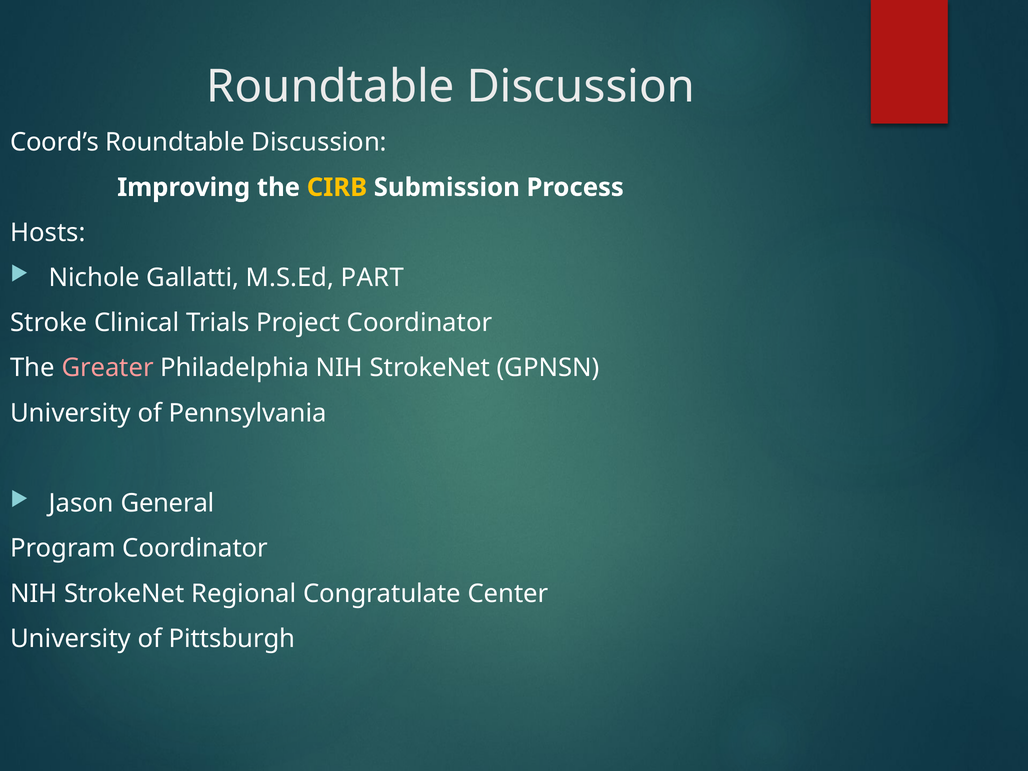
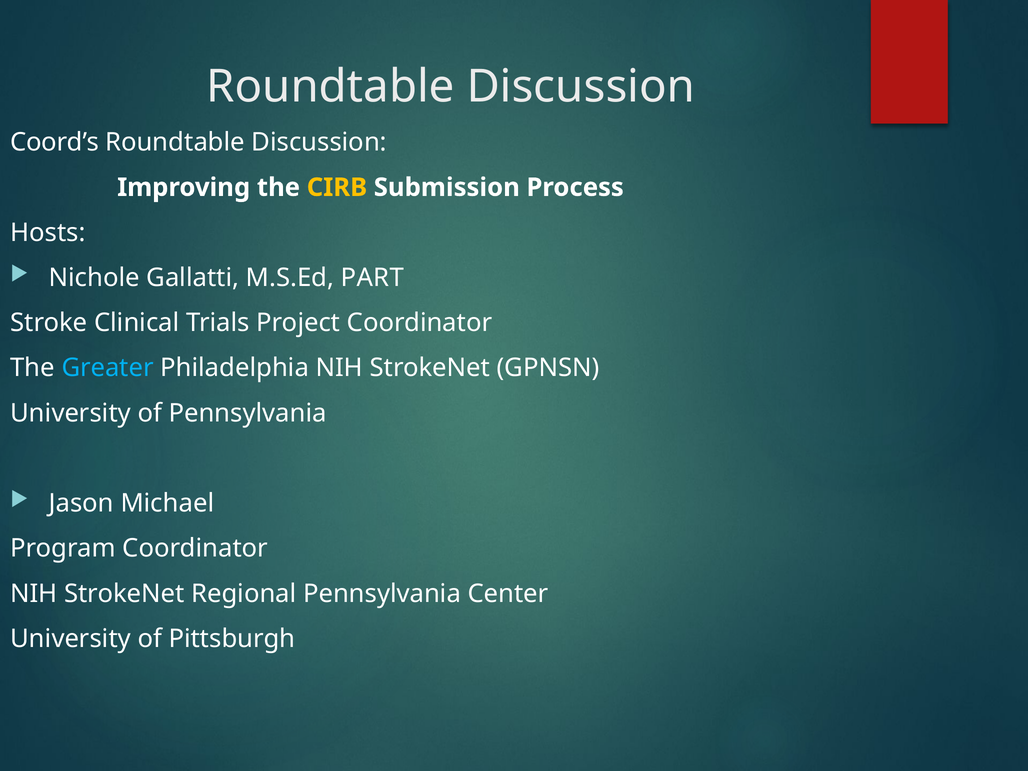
Greater colour: pink -> light blue (108, 368)
General: General -> Michael (167, 503)
Regional Congratulate: Congratulate -> Pennsylvania (382, 594)
